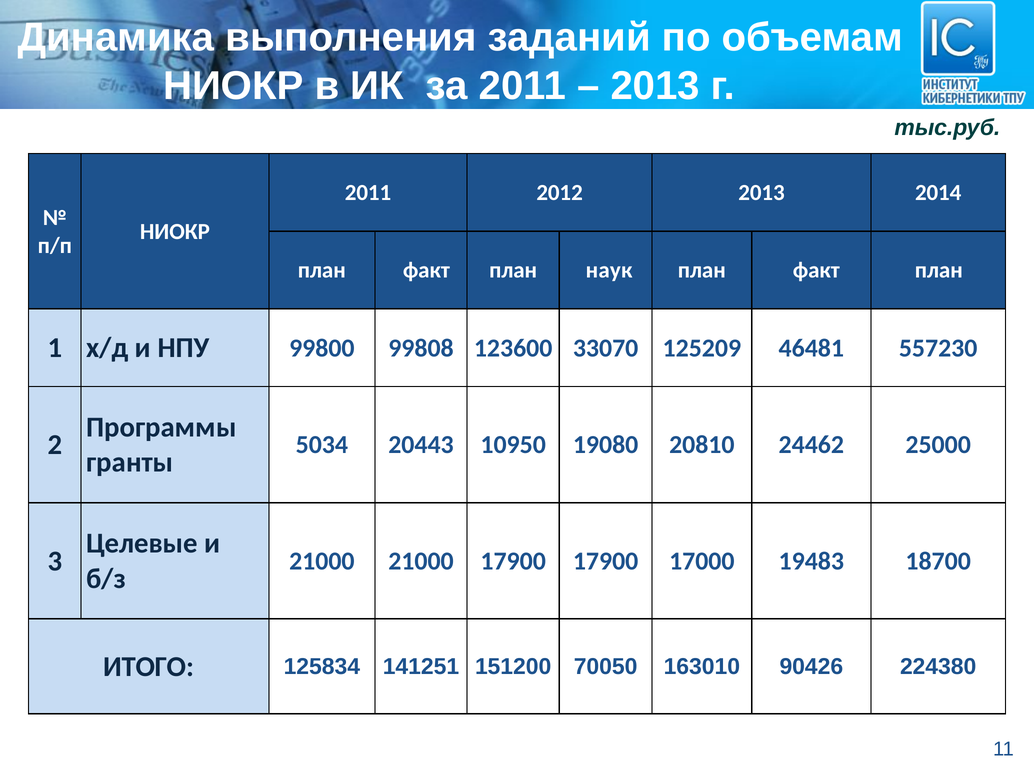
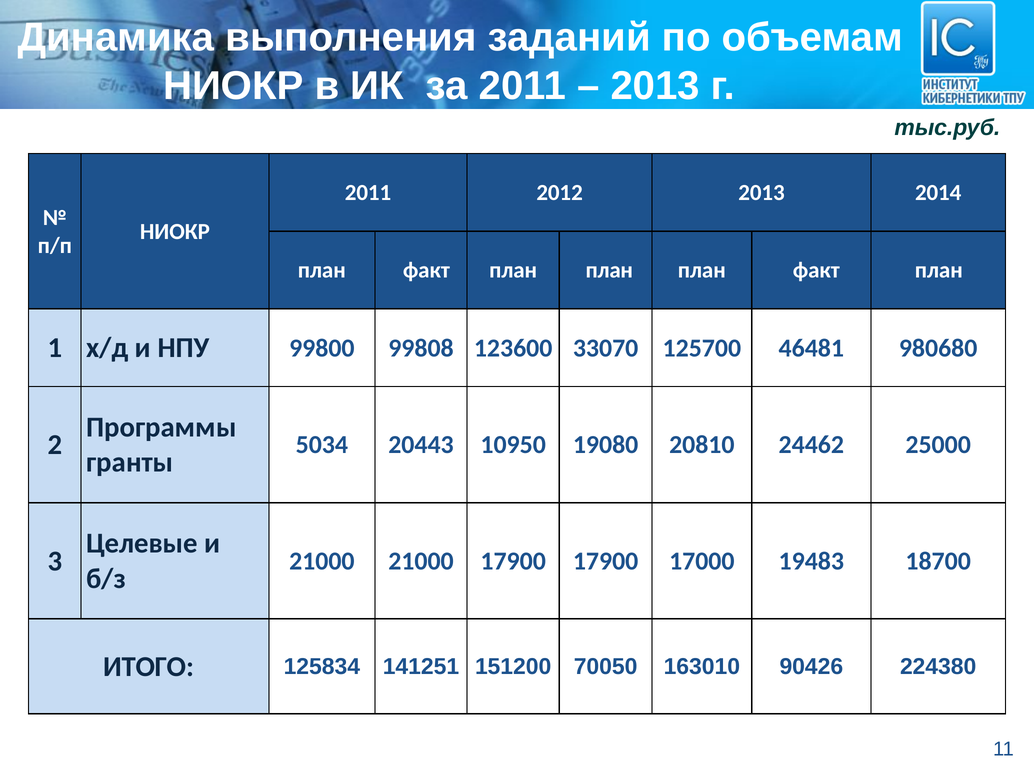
факт план наук: наук -> план (609, 270)
125209: 125209 -> 125700 (702, 348)
557230: 557230 -> 980680 (938, 348)
